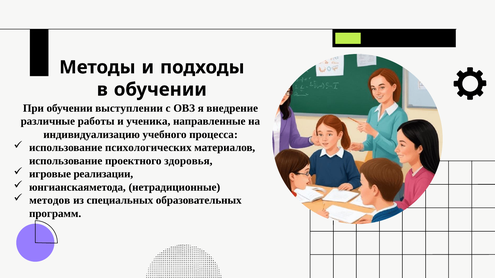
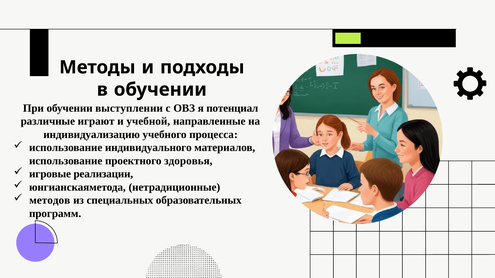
внедрение: внедрение -> потенциал (232, 108)
работы: работы -> играют (96, 122)
ученика: ученика -> учебной (148, 122)
психологических: психологических -> индивидуального (148, 148)
